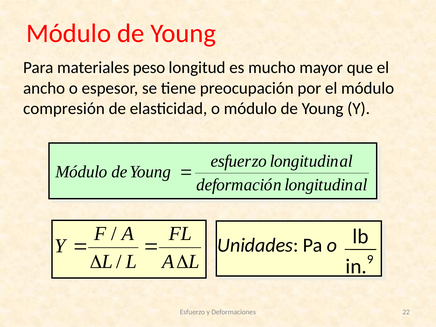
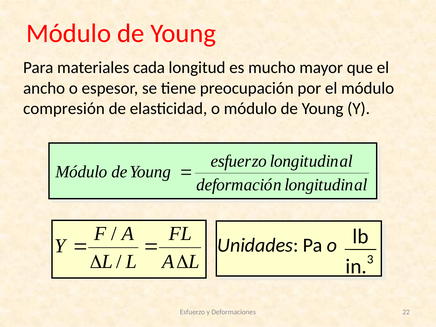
peso: peso -> cada (149, 68)
9: 9 -> 3 (370, 259)
